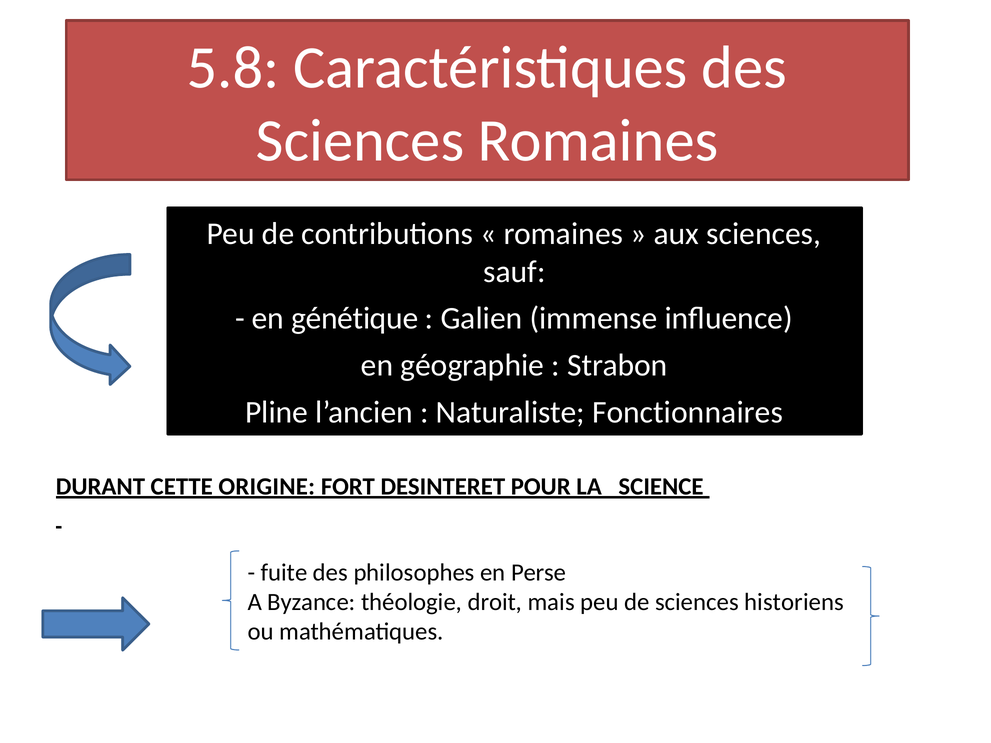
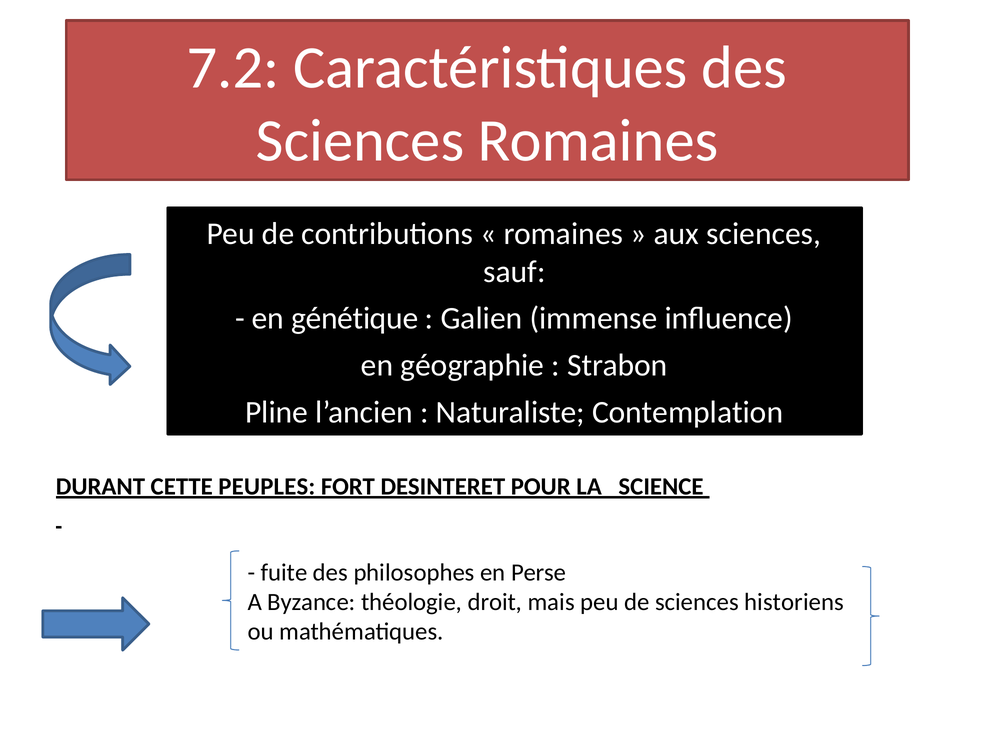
5.8: 5.8 -> 7.2 (233, 68)
Fonctionnaires: Fonctionnaires -> Contemplation (688, 412)
ORIGINE: ORIGINE -> PEUPLES (267, 487)
